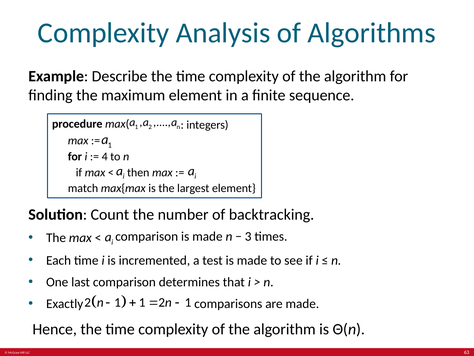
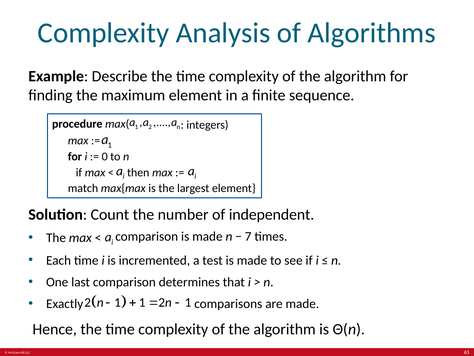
4: 4 -> 0 (105, 156)
backtracking: backtracking -> independent (272, 214)
3: 3 -> 7 (248, 236)
